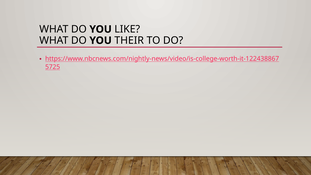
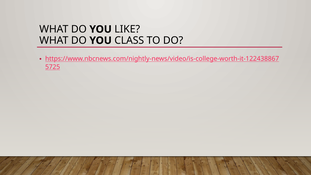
THEIR: THEIR -> CLASS (129, 40)
